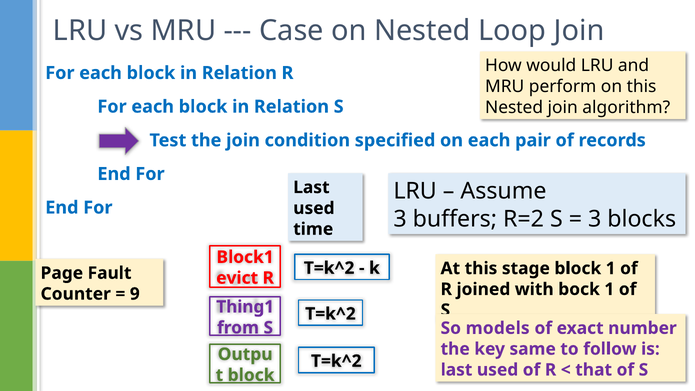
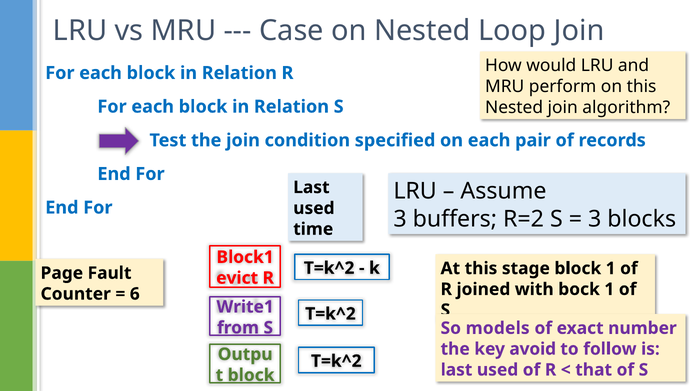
9: 9 -> 6 (135, 294)
Thing1: Thing1 -> Write1 (245, 307)
same: same -> avoid (533, 349)
